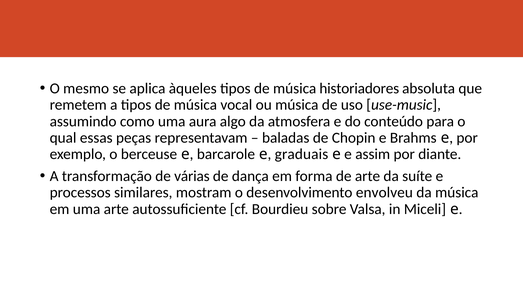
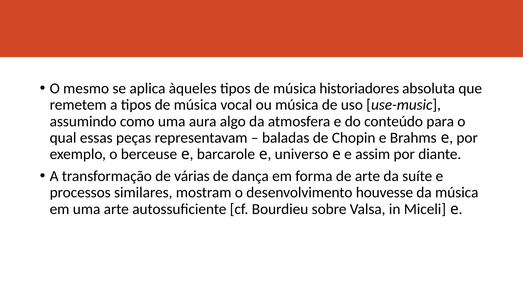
graduais: graduais -> universo (302, 154)
envolveu: envolveu -> houvesse (384, 193)
